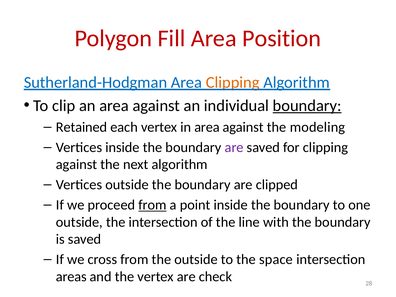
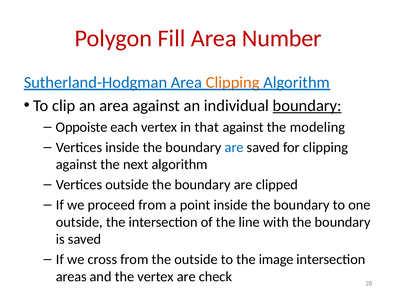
Position: Position -> Number (282, 38)
Retained: Retained -> Oppoiste (82, 127)
in area: area -> that (207, 127)
are colour: purple -> blue (234, 147)
from underline: present -> none (152, 205)
space: space -> image (276, 259)
